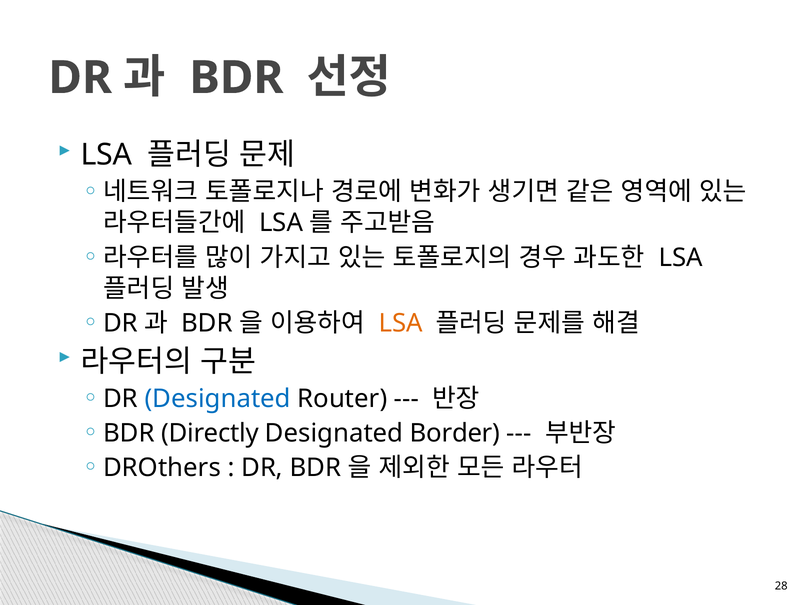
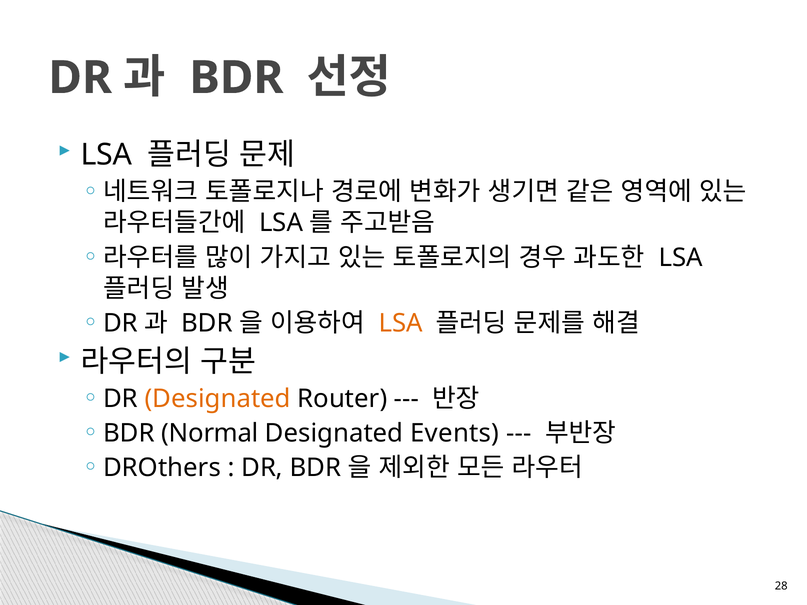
Designated colour: blue -> orange (218, 399)
Directly: Directly -> Normal (210, 433)
Border: Border -> Events (455, 433)
